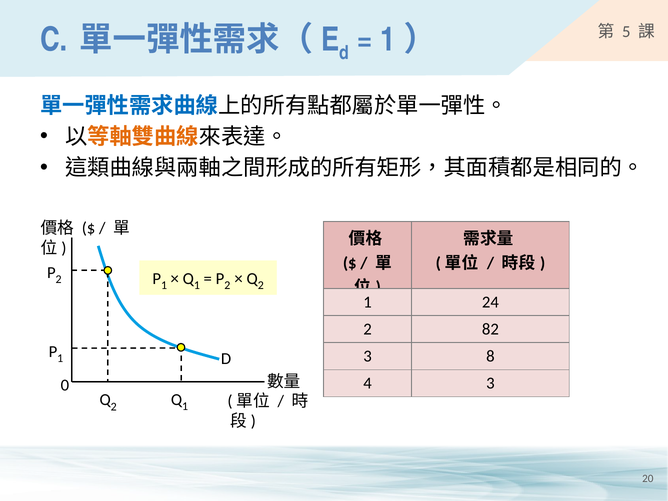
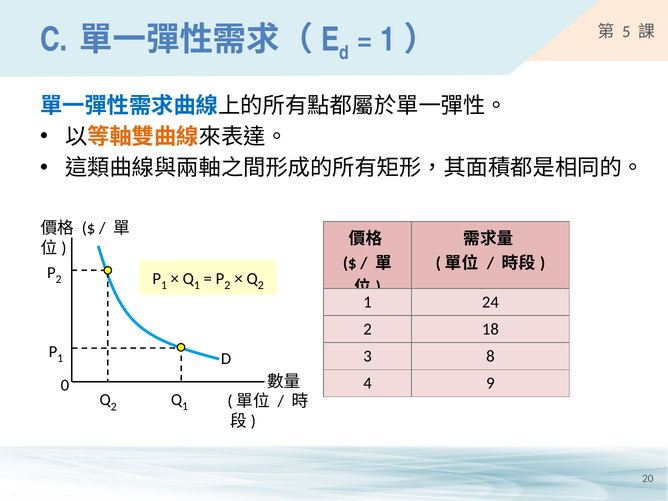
82: 82 -> 18 (490, 329)
4 3: 3 -> 9 (490, 383)
